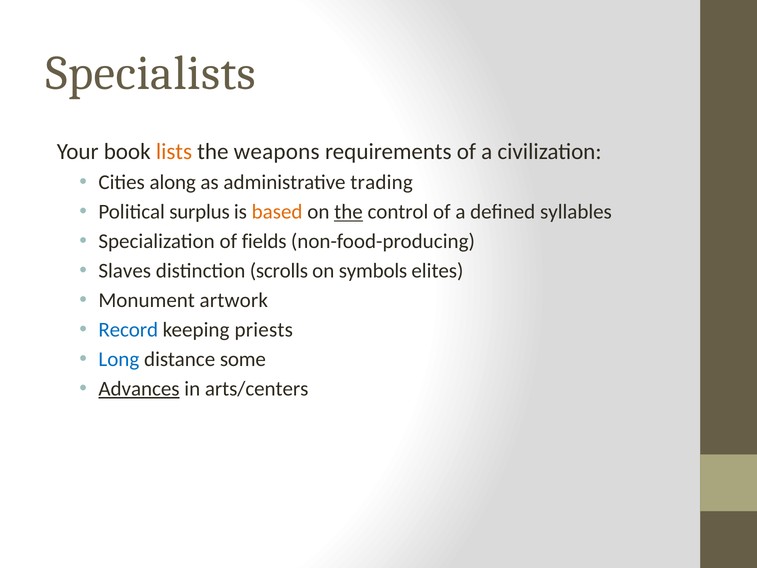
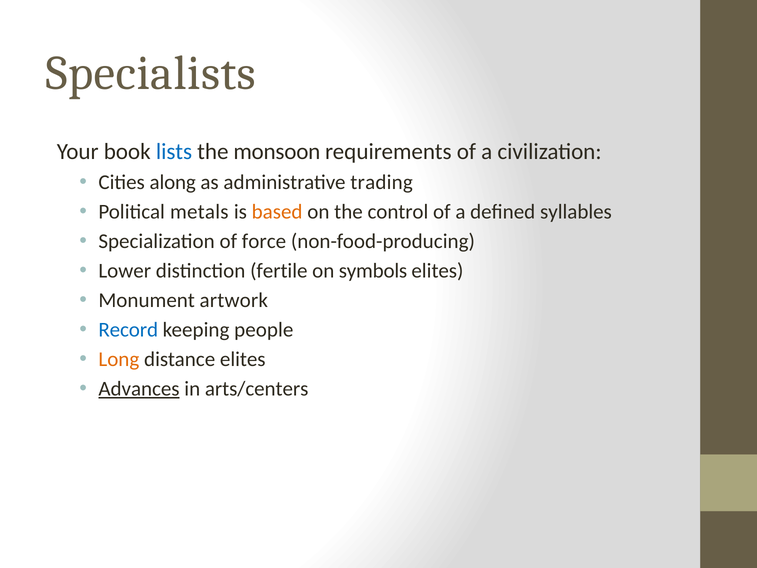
lists colour: orange -> blue (174, 152)
weapons: weapons -> monsoon (277, 152)
surplus: surplus -> metals (199, 212)
the underline: present -> none (349, 212)
fields: fields -> force (264, 241)
Slaves: Slaves -> Lower (125, 271)
scrolls: scrolls -> fertile (279, 271)
priests: priests -> people (264, 330)
Long colour: blue -> orange (119, 359)
distance some: some -> elites (243, 359)
